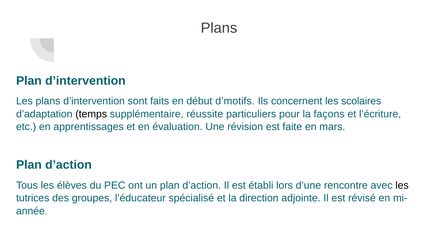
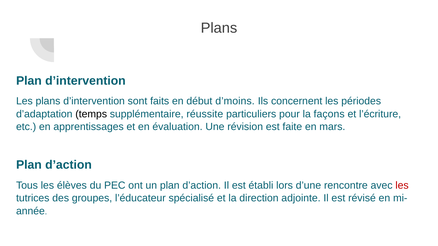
d’motifs: d’motifs -> d’moins (235, 101)
scolaires: scolaires -> périodes (361, 101)
les colour: black -> red (402, 186)
